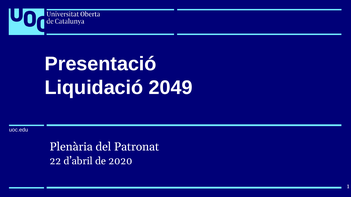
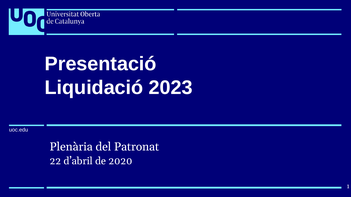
2049: 2049 -> 2023 (171, 88)
